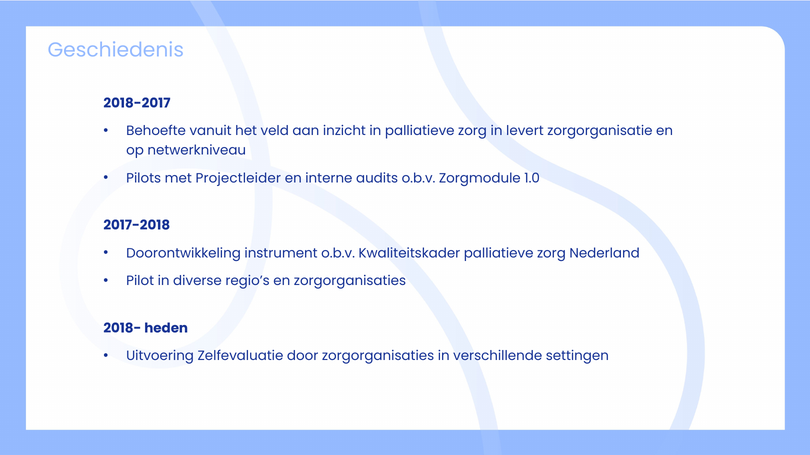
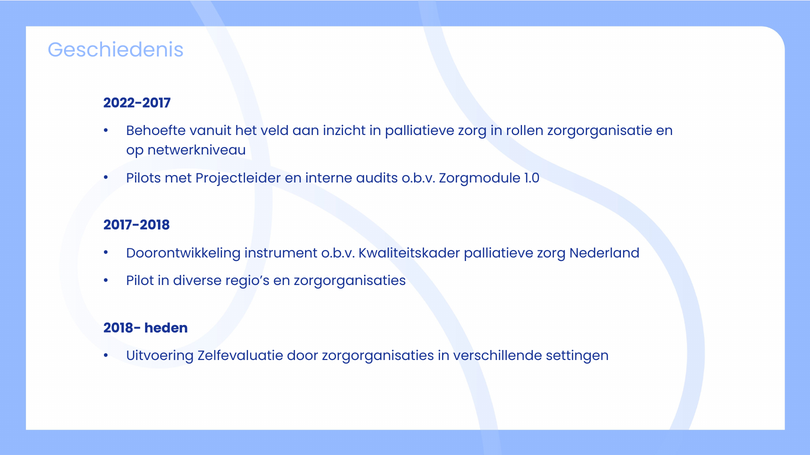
2018-2017: 2018-2017 -> 2022-2017 (137, 103)
levert: levert -> rollen (525, 131)
